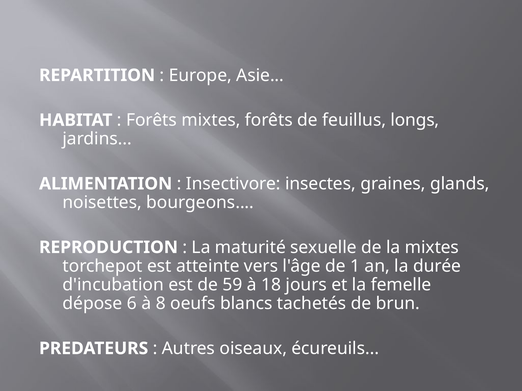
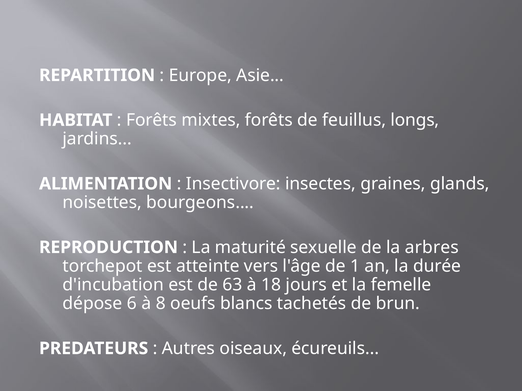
la mixtes: mixtes -> arbres (432, 248)
59: 59 -> 63 (232, 285)
